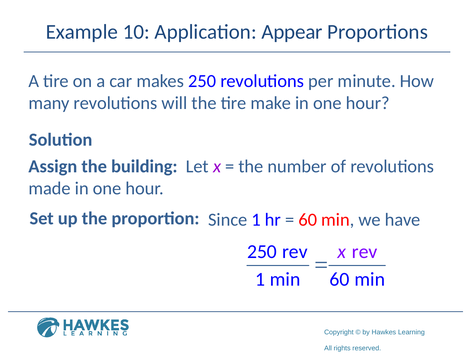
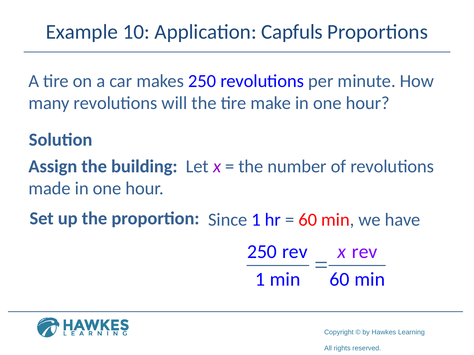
Appear: Appear -> Capfuls (292, 32)
